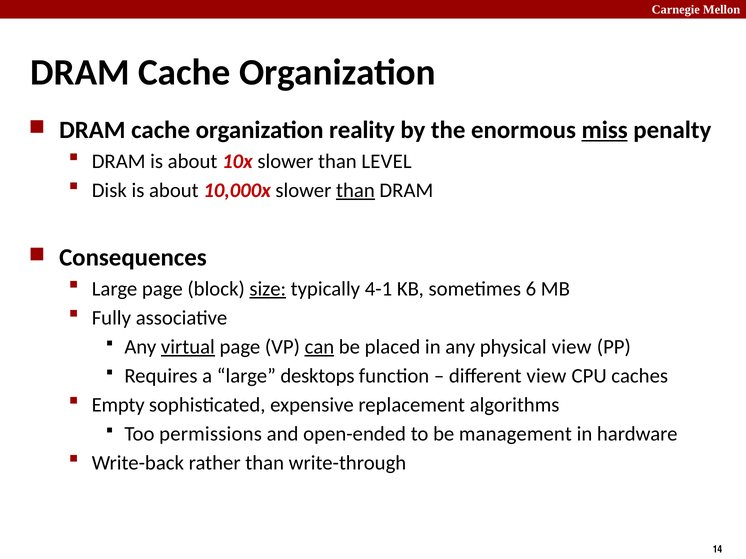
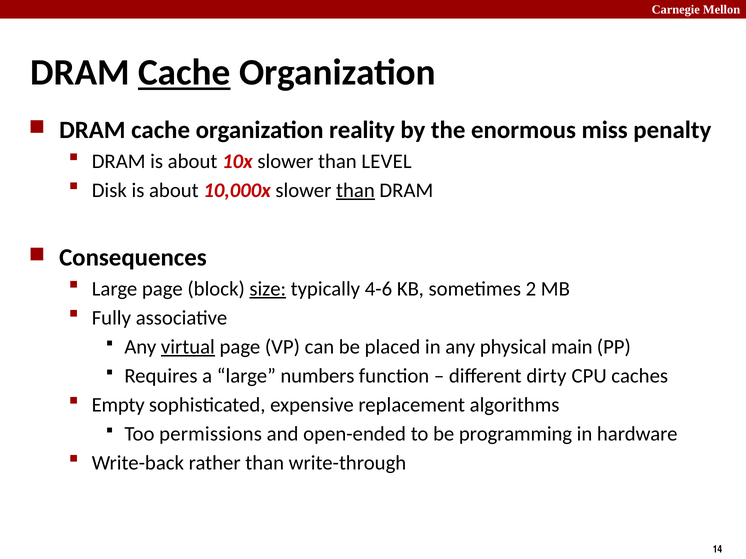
Cache underline: none -> present (184, 73)
miss underline: present -> none (605, 130)
4-1: 4-1 -> 4-6 (378, 289)
6: 6 -> 2 (531, 289)
can underline: present -> none (319, 347)
physical view: view -> main (572, 347)
desktops: desktops -> numbers (317, 376)
different view: view -> dirty (546, 376)
management: management -> programming (516, 434)
